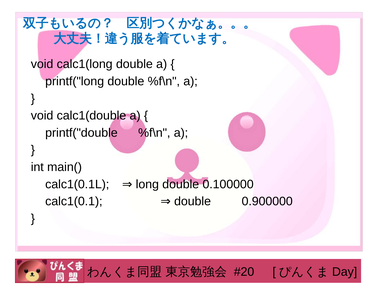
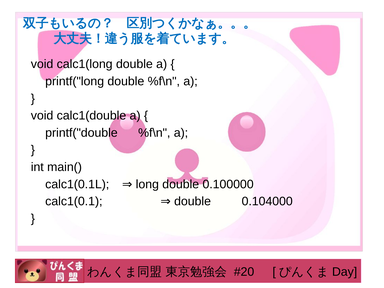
0.900000: 0.900000 -> 0.104000 (267, 201)
